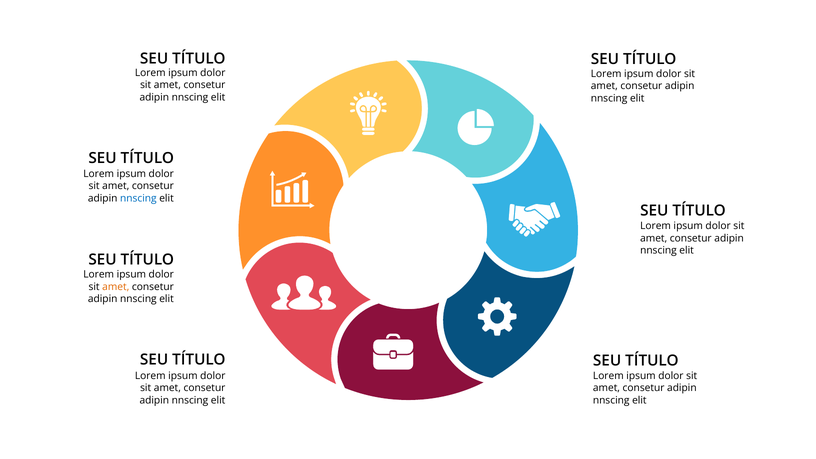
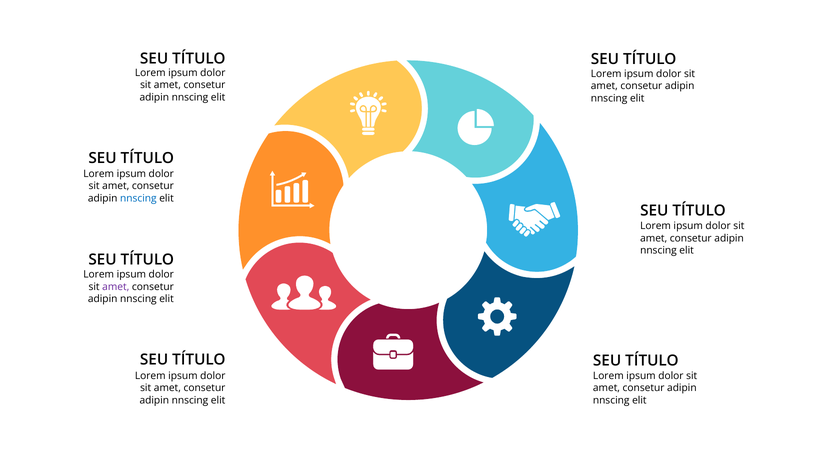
amet colour: orange -> purple (116, 287)
